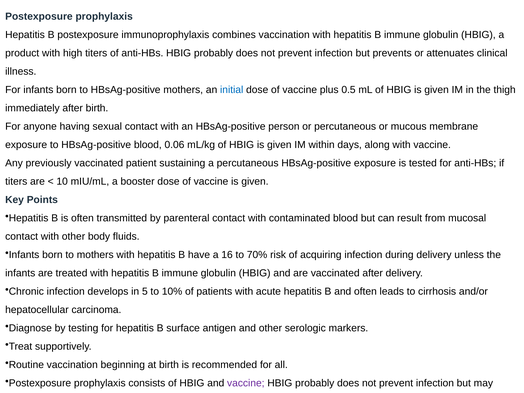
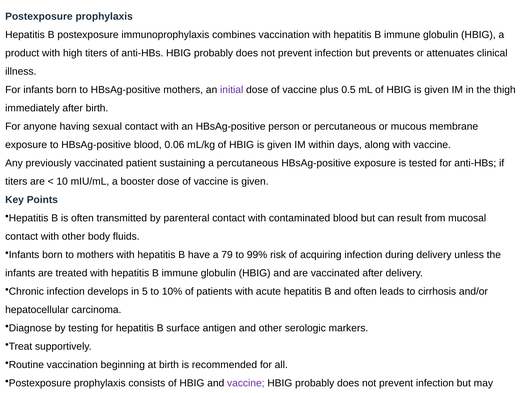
initial colour: blue -> purple (232, 90)
16: 16 -> 79 (227, 255)
70%: 70% -> 99% (257, 255)
